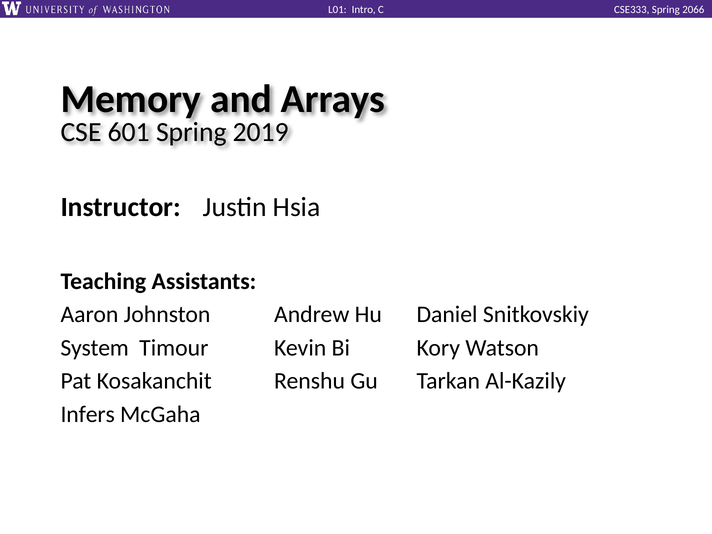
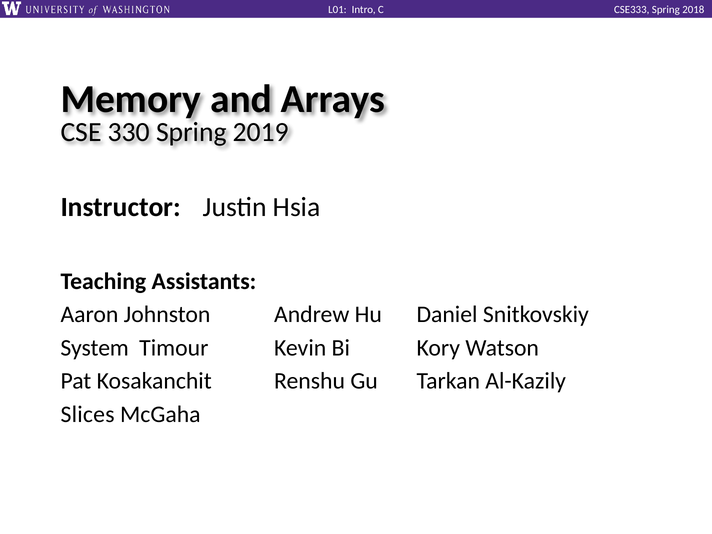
2066: 2066 -> 2018 (693, 9)
601: 601 -> 330 (129, 132)
Infers: Infers -> Slices (88, 414)
